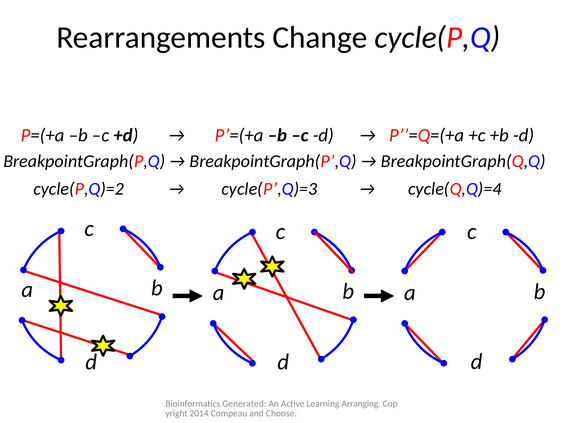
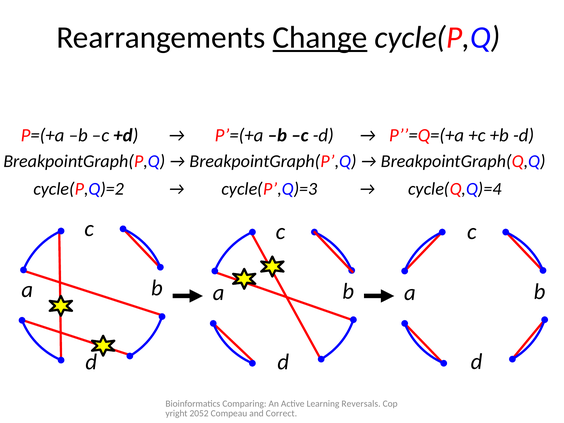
Change underline: none -> present (320, 38)
Generated: Generated -> Comparing (244, 404)
Arranging: Arranging -> Reversals (361, 404)
2014: 2014 -> 2052 (199, 413)
Choose: Choose -> Correct (281, 413)
